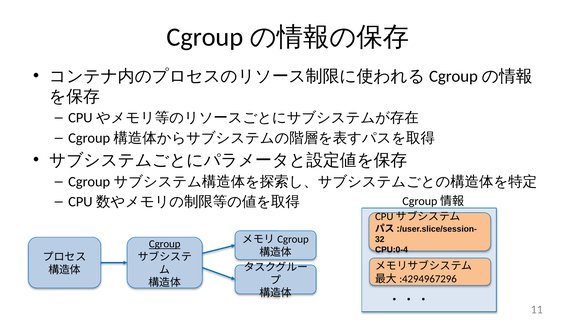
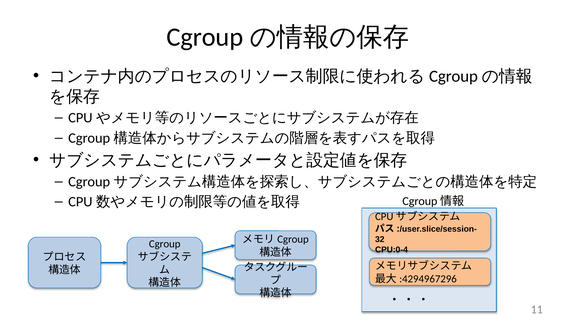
Cgroup underline: present -> none (165, 244)
